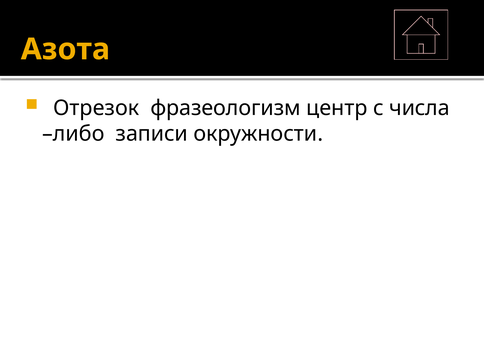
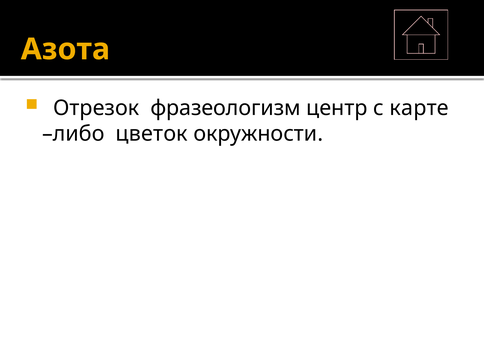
числа: числа -> карте (419, 108)
записи: записи -> цветок (152, 134)
